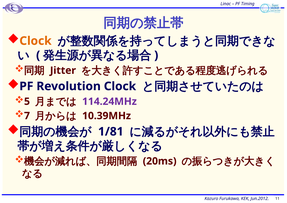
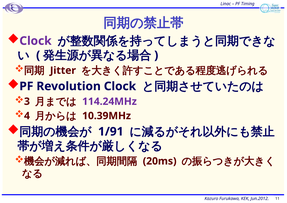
Clock colour: orange -> purple (35, 41)
5: 5 -> 3 (27, 102)
7: 7 -> 4 (27, 116)
1/81: 1/81 -> 1/91 (111, 132)
